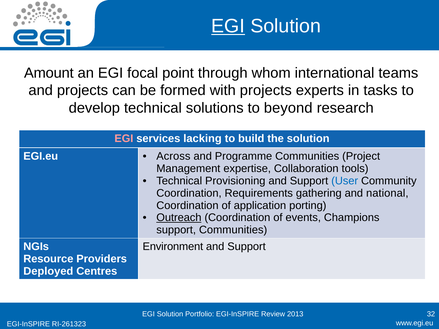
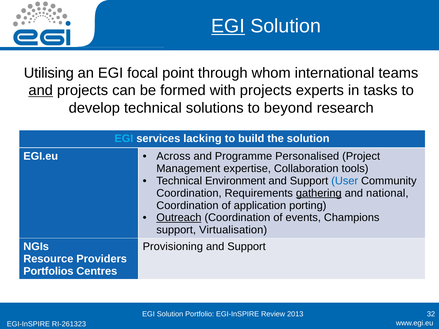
Amount: Amount -> Utilising (49, 73)
and underline: none -> present (41, 90)
EGI colour: pink -> light blue (124, 139)
Programme Communities: Communities -> Personalised (307, 156)
Provisioning: Provisioning -> Environment (235, 181)
gathering underline: none -> present (319, 193)
support Communities: Communities -> Virtualisation (233, 230)
Environment: Environment -> Provisioning (173, 247)
Deployed: Deployed -> Portfolios (48, 271)
